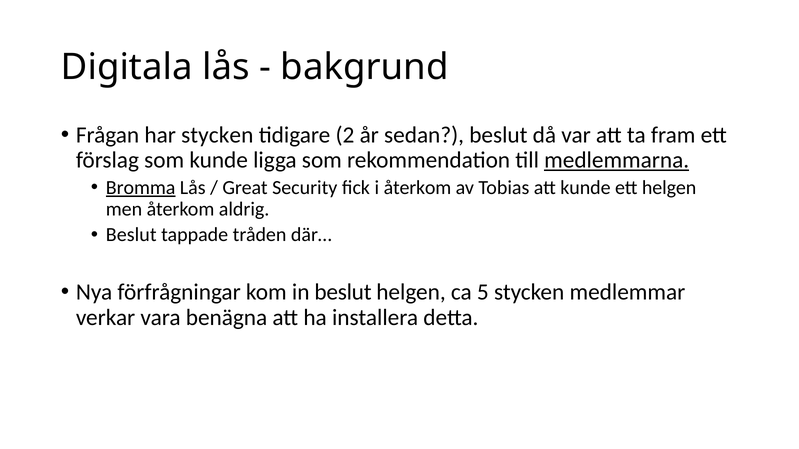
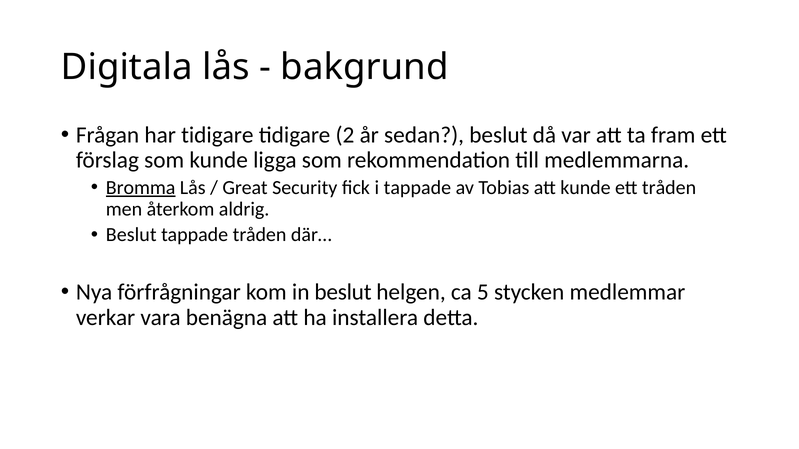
har stycken: stycken -> tidigare (217, 135)
medlemmarna underline: present -> none (617, 160)
i återkom: återkom -> tappade (417, 188)
ett helgen: helgen -> tråden (669, 188)
